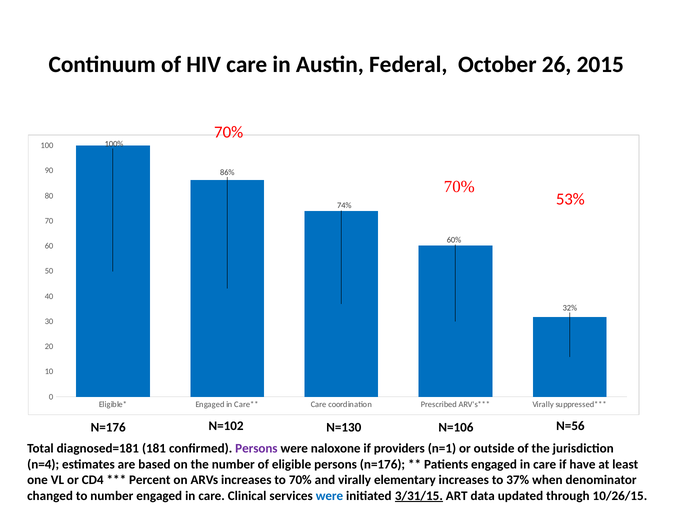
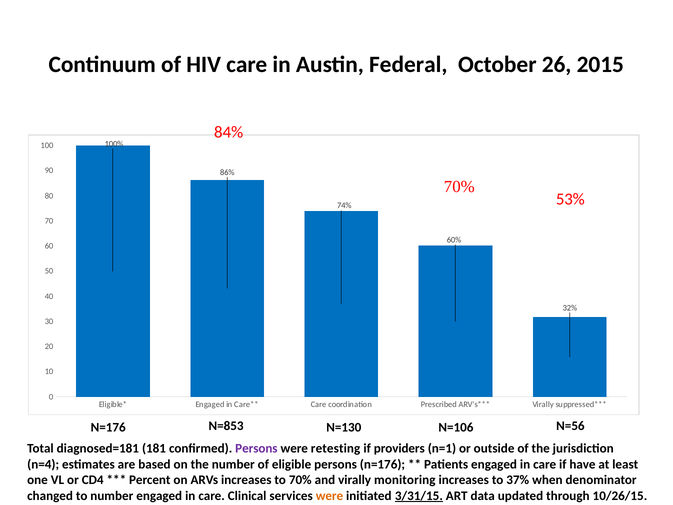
70%: 70% -> 84% (229, 132)
N=102: N=102 -> N=853 (226, 426)
naloxone: naloxone -> retesting (336, 448)
elementary: elementary -> monitoring (405, 480)
were colour: blue -> orange (329, 496)
